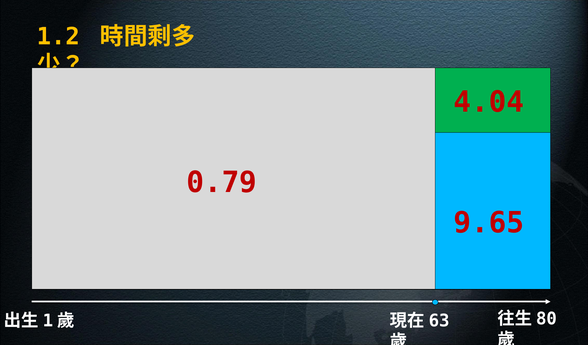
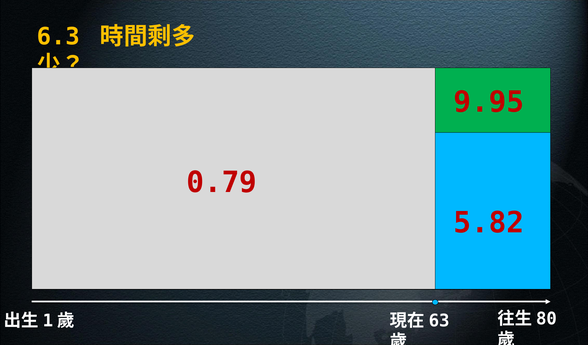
1.2: 1.2 -> 6.3 (58, 37)
4.04: 4.04 -> 9.95 (489, 102)
9.65: 9.65 -> 5.82 (489, 222)
